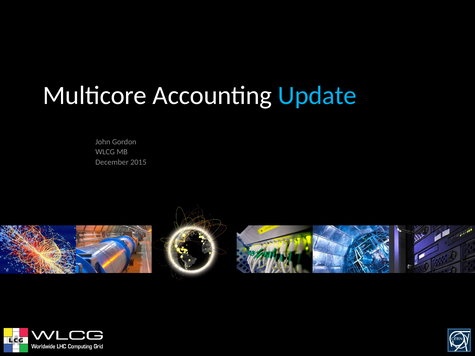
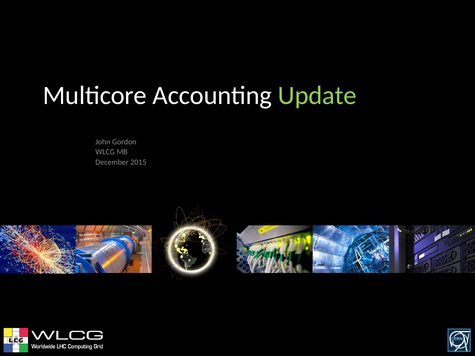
Update colour: light blue -> light green (317, 95)
